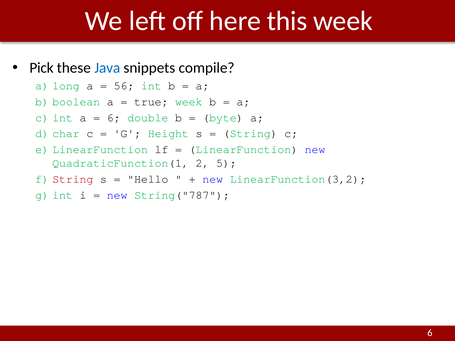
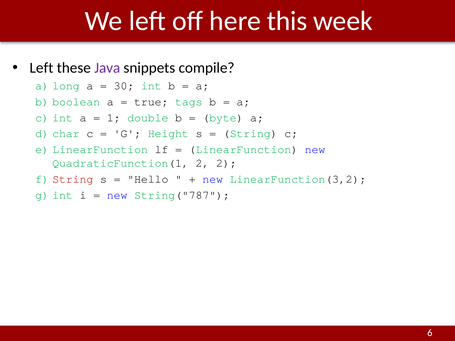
Pick: Pick -> Left (41, 68)
Java colour: blue -> purple (107, 68)
56: 56 -> 30 (124, 86)
true week: week -> tags (189, 102)
6: 6 -> 1 (114, 118)
2 5: 5 -> 2 (226, 163)
